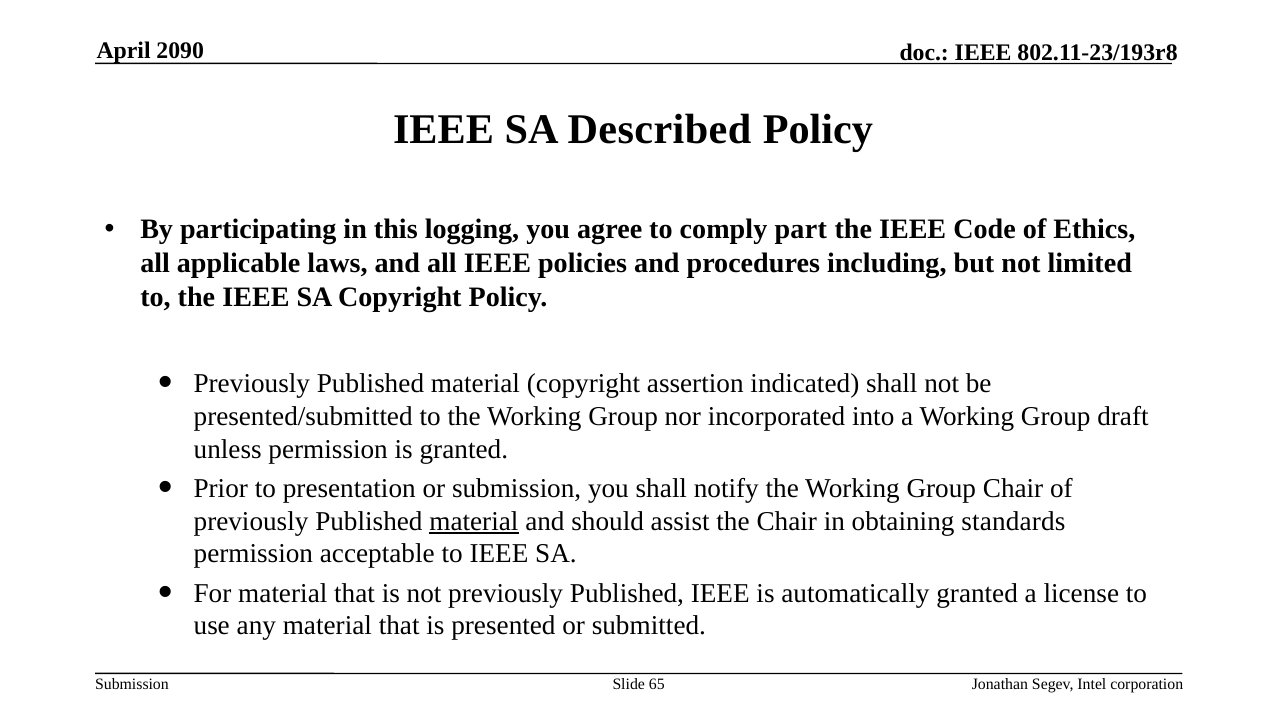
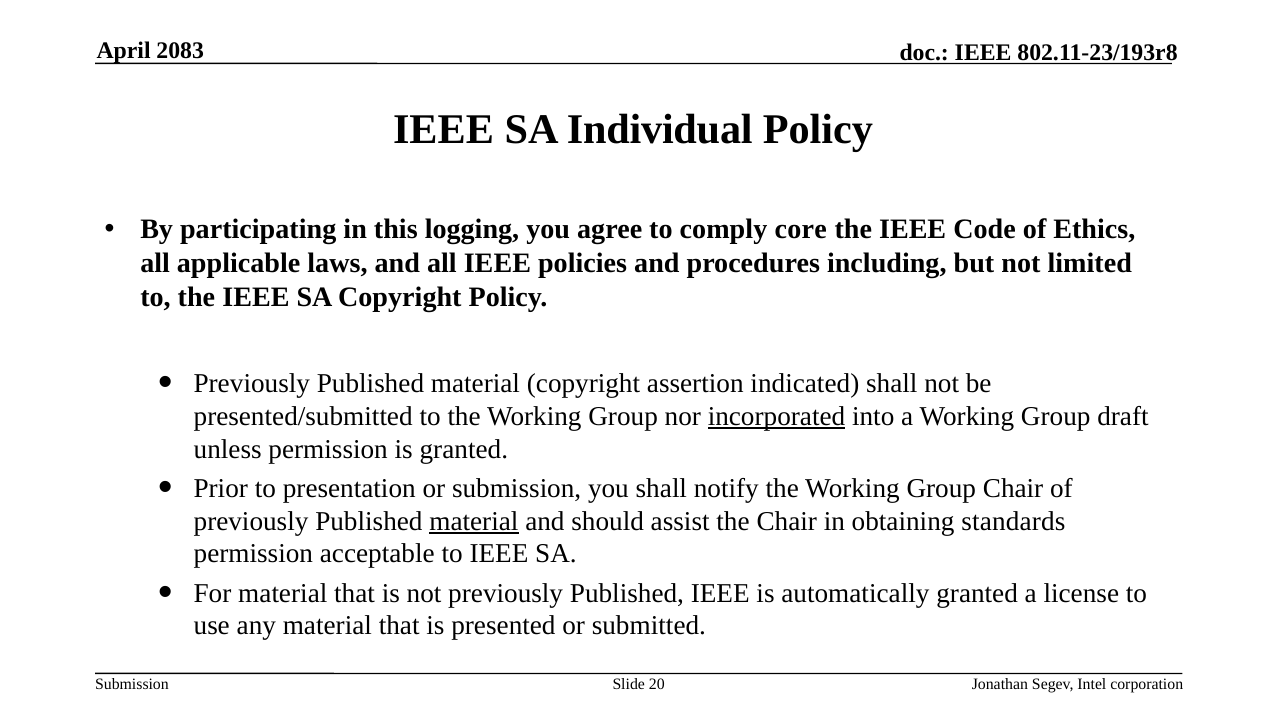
2090: 2090 -> 2083 (180, 50)
Described: Described -> Individual (660, 130)
part: part -> core (801, 230)
incorporated underline: none -> present (777, 416)
65: 65 -> 20 (657, 684)
